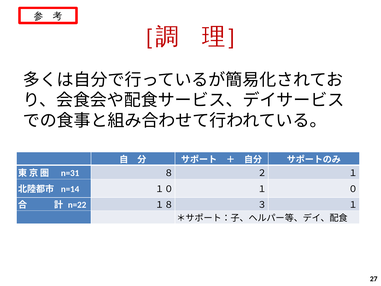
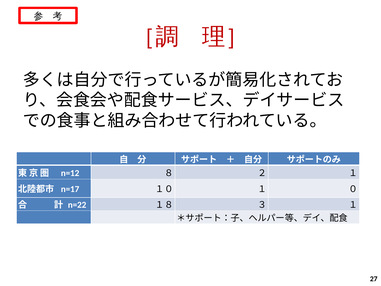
n=31: n=31 -> n=12 (70, 173)
n=14: n=14 -> n=17 (70, 189)
